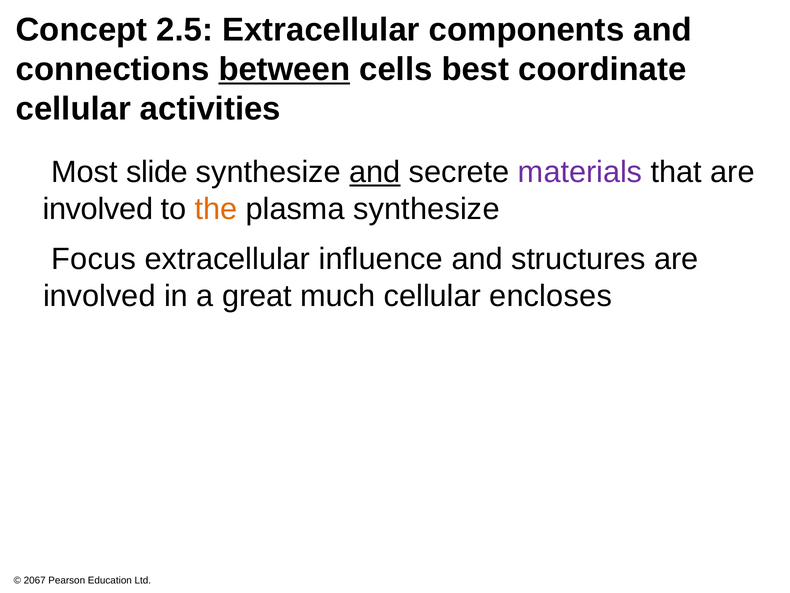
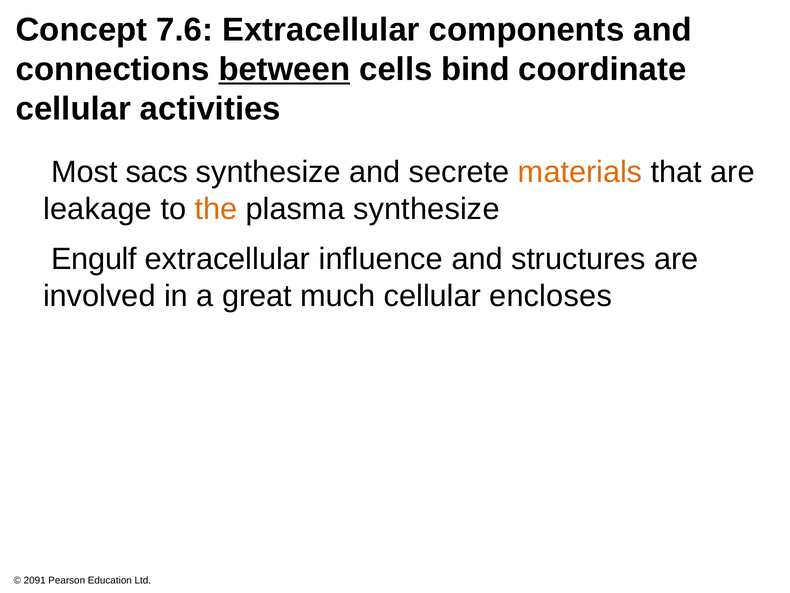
2.5: 2.5 -> 7.6 (185, 30)
best: best -> bind (476, 69)
slide: slide -> sacs (157, 172)
and underline: present -> none (375, 172)
materials colour: purple -> orange (580, 172)
involved: involved -> leakage (98, 209)
Focus: Focus -> Engulf (94, 259)
2067: 2067 -> 2091 (35, 580)
